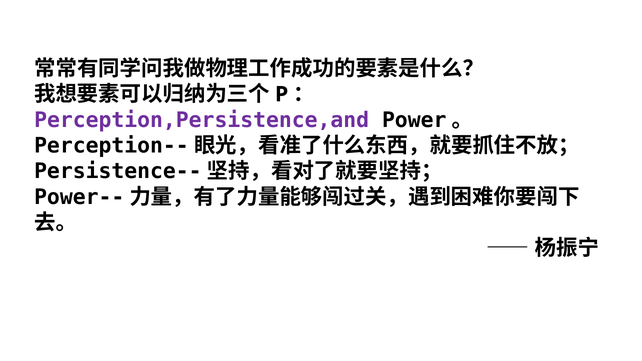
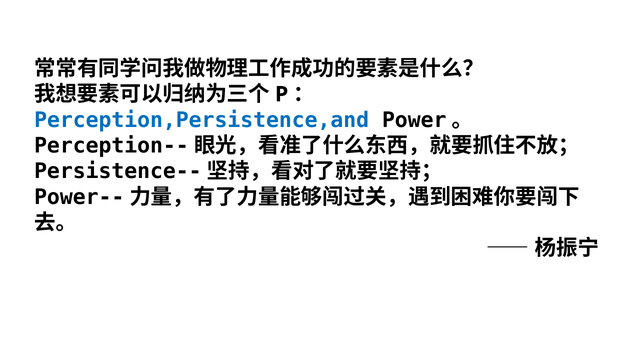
Perception,Persistence,and colour: purple -> blue (202, 120)
